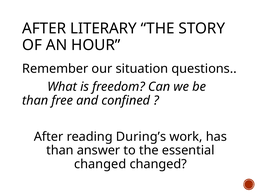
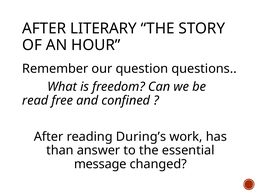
situation: situation -> question (142, 69)
than: than -> read (35, 100)
changed: changed -> message (100, 164)
